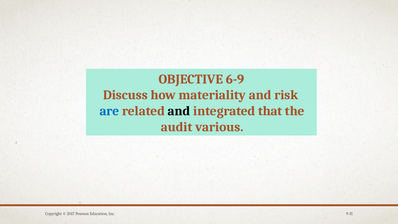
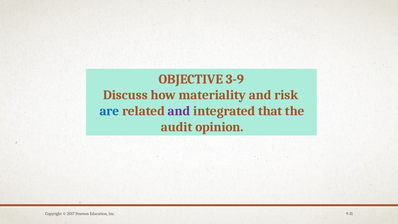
6-9: 6-9 -> 3-9 (235, 79)
and colour: black -> purple (179, 111)
various: various -> opinion (219, 127)
